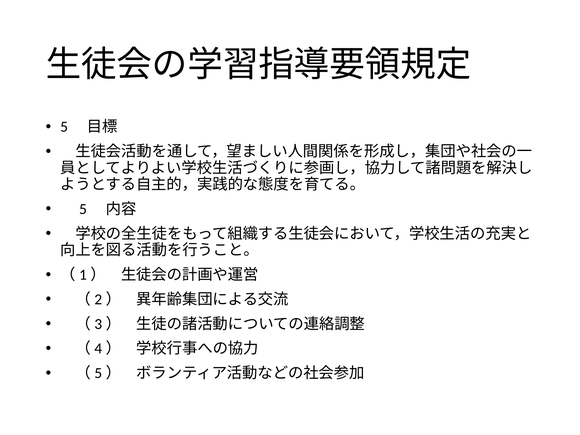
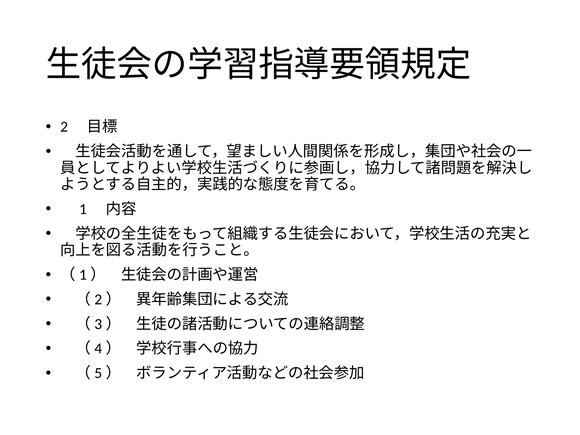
5: 5 -> 2 (64, 127)
5: 5 -> 1 (83, 209)
